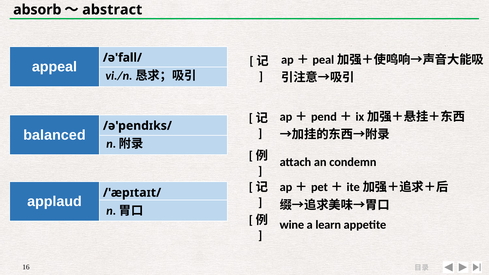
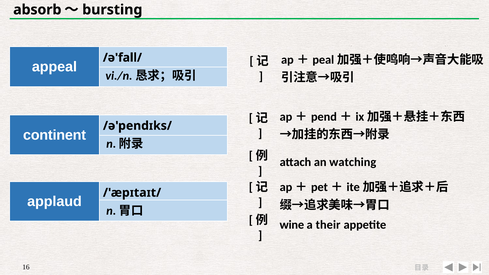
abstract: abstract -> bursting (112, 10)
balanced: balanced -> continent (55, 135)
condemn: condemn -> watching (353, 162)
learn: learn -> their (328, 225)
